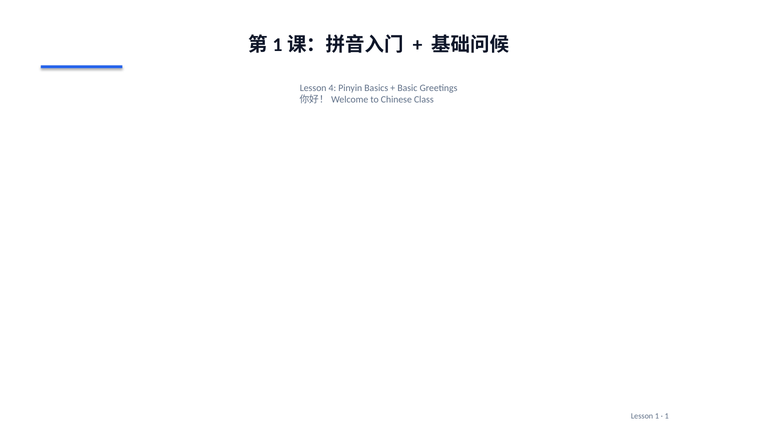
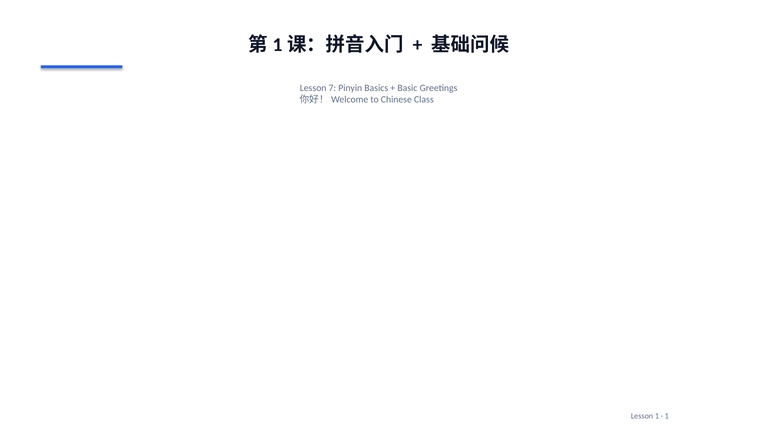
4: 4 -> 7 (332, 88)
